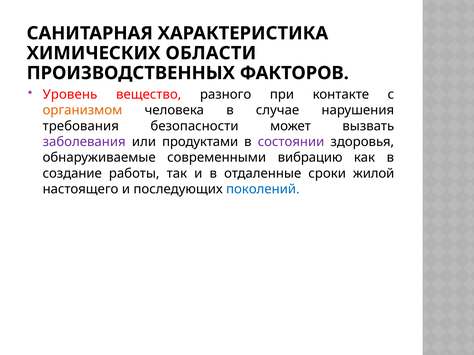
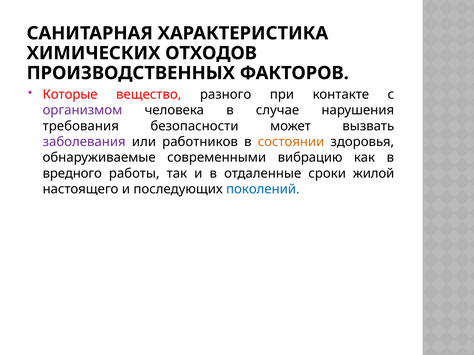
ОБЛАСТИ: ОБЛАСТИ -> ОТХОДОВ (211, 53)
Уровень: Уровень -> Которые (70, 95)
организмом colour: orange -> purple (82, 110)
продуктами: продуктами -> работников (200, 142)
состоянии colour: purple -> orange (291, 142)
создание: создание -> вредного (72, 174)
